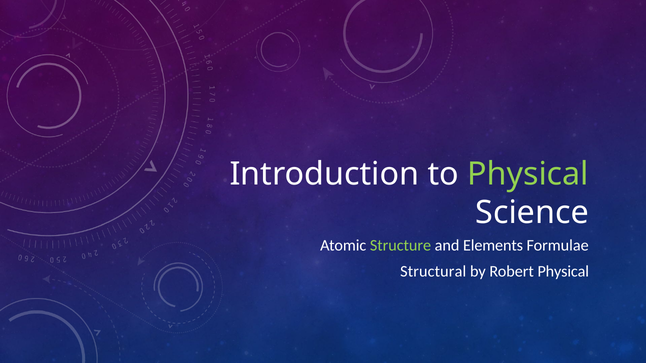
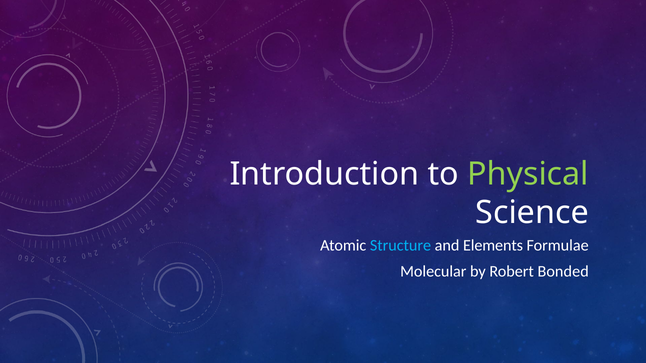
Structure colour: light green -> light blue (401, 246)
Structural: Structural -> Molecular (433, 272)
Robert Physical: Physical -> Bonded (563, 272)
